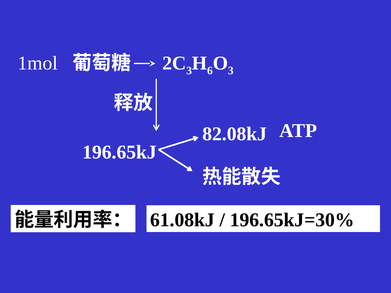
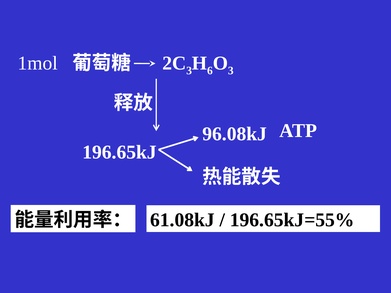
82.08kJ: 82.08kJ -> 96.08kJ (235, 134)
196.65kJ=30%: 196.65kJ=30% -> 196.65kJ=55% (292, 220)
